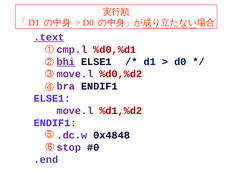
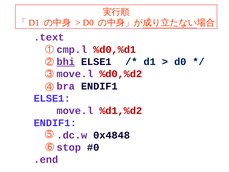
.text underline: present -> none (49, 37)
